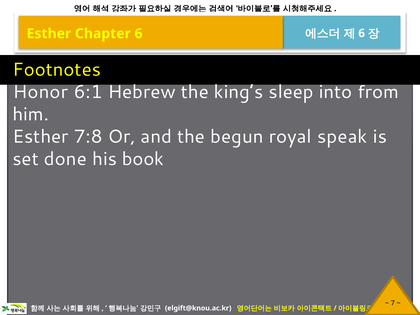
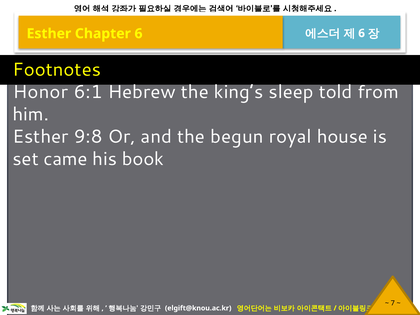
into: into -> told (336, 92)
7:8: 7:8 -> 9:8 (88, 137)
speak: speak -> house (342, 137)
done: done -> came (66, 159)
